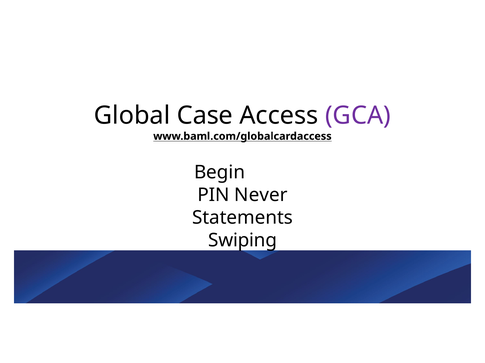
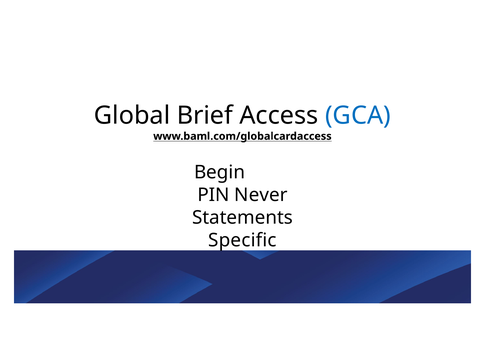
Case: Case -> Brief (205, 116)
GCA colour: purple -> blue (358, 116)
Swiping: Swiping -> Specific (242, 241)
